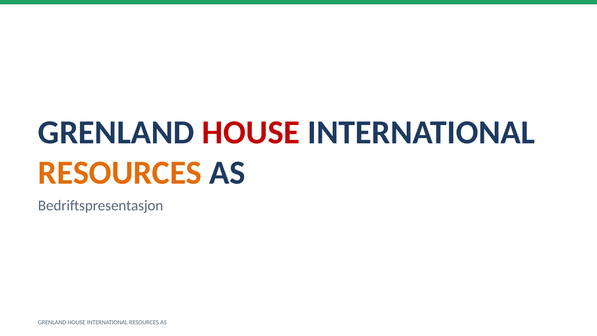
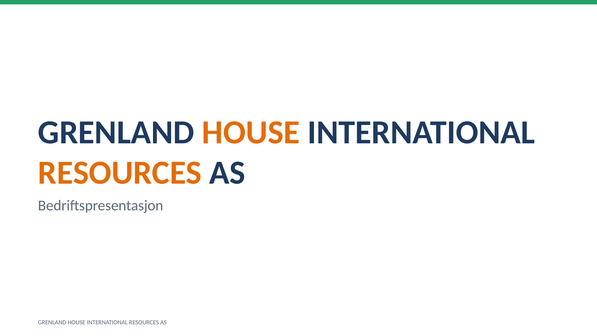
HOUSE colour: red -> orange (251, 132)
